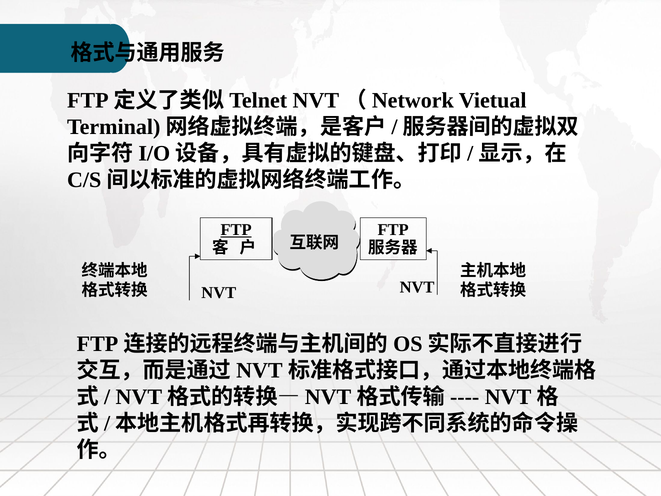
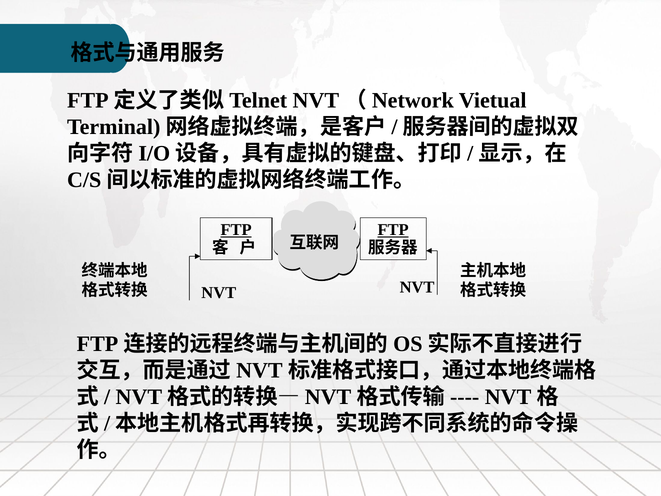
FTP underline: none -> present (393, 230)
